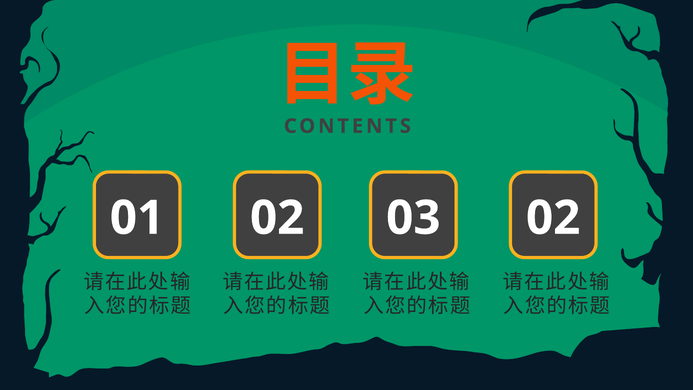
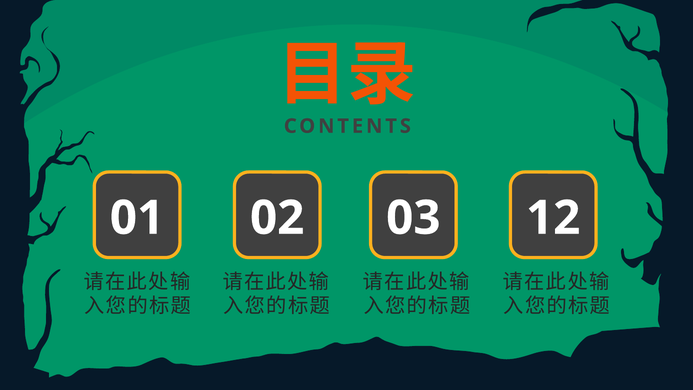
03 02: 02 -> 12 (553, 218)
